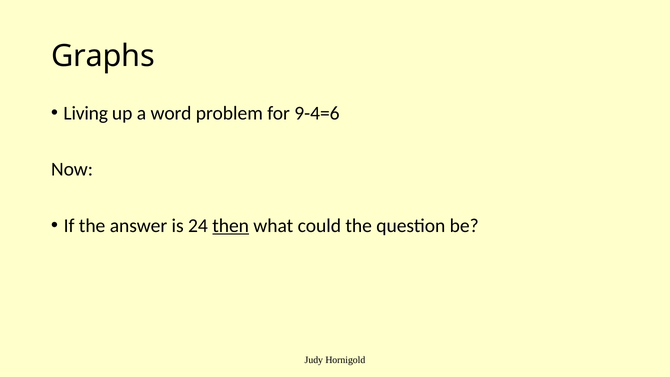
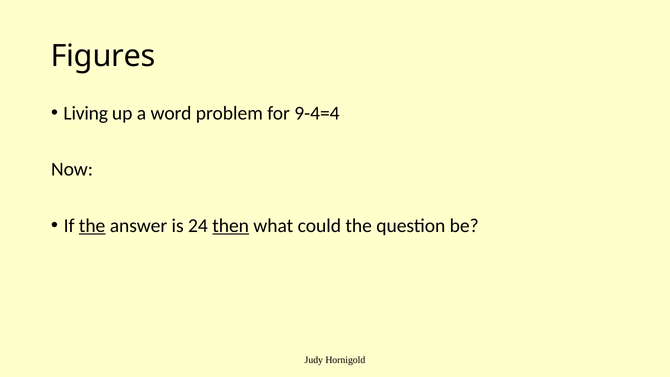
Graphs: Graphs -> Figures (103, 56)
9-4=6: 9-4=6 -> 9-4=4 (317, 113)
the underline: none -> present (92, 226)
